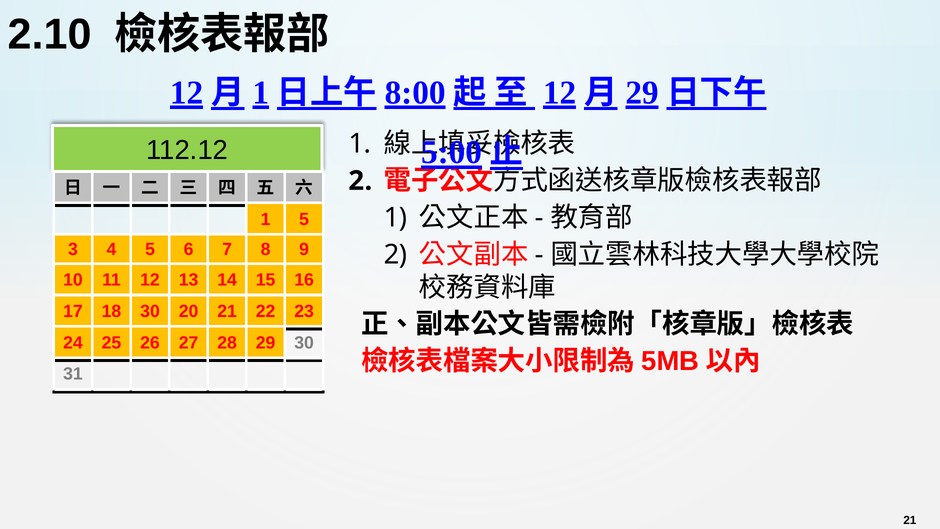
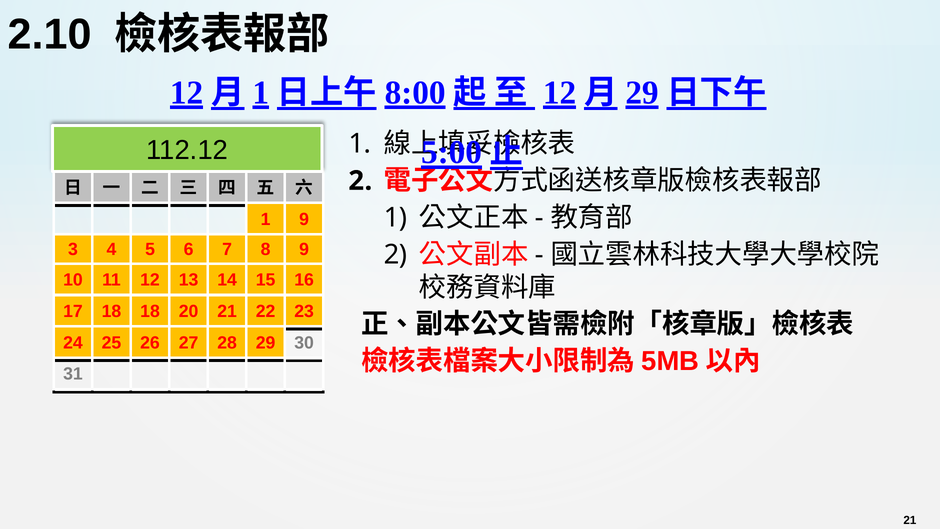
1 5: 5 -> 9 (304, 219)
18 30: 30 -> 18 (150, 311)
